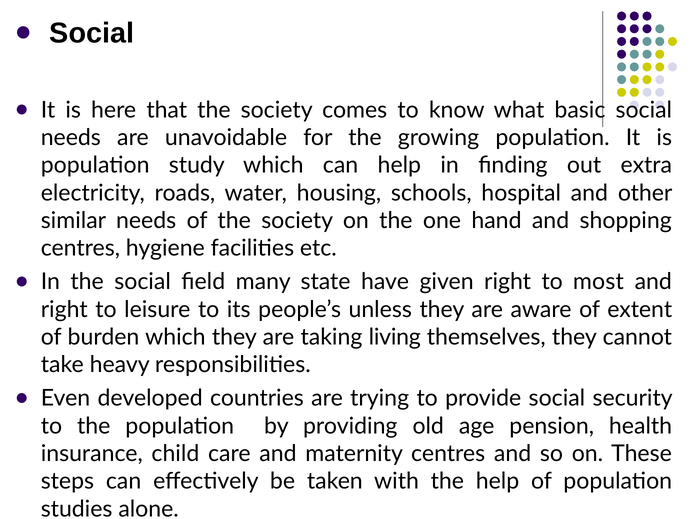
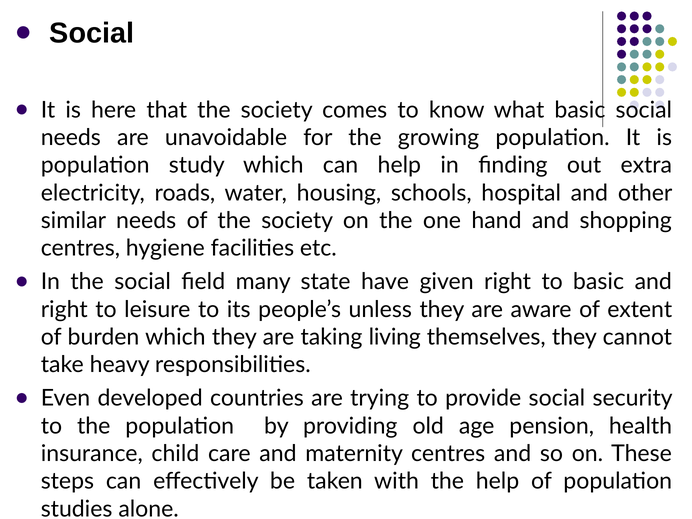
to most: most -> basic (598, 282)
